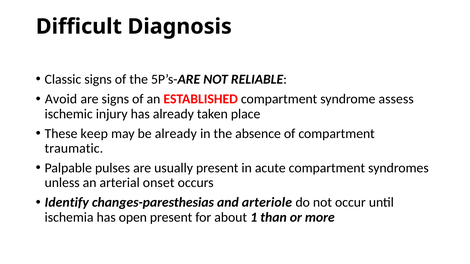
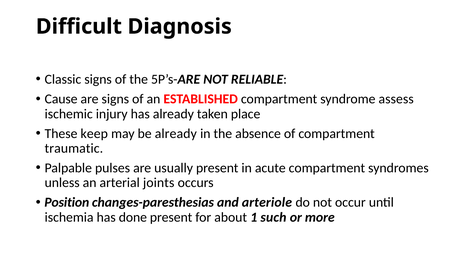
Avoid: Avoid -> Cause (61, 99)
onset: onset -> joints (159, 183)
Identify: Identify -> Position (67, 203)
open: open -> done (133, 218)
than: than -> such (273, 218)
